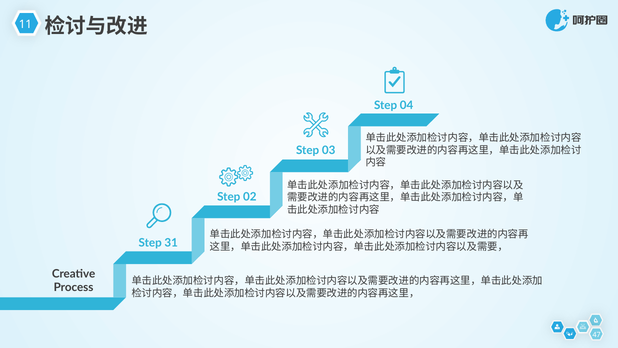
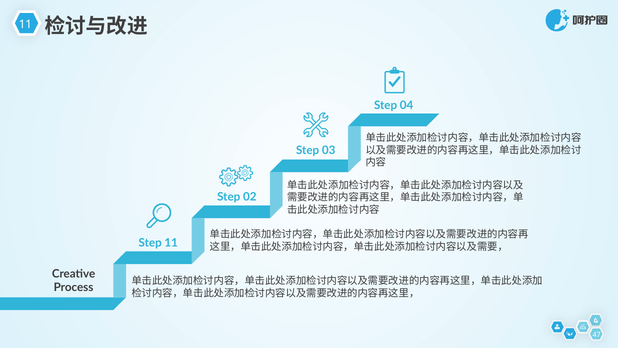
Step 31: 31 -> 11 (171, 242)
